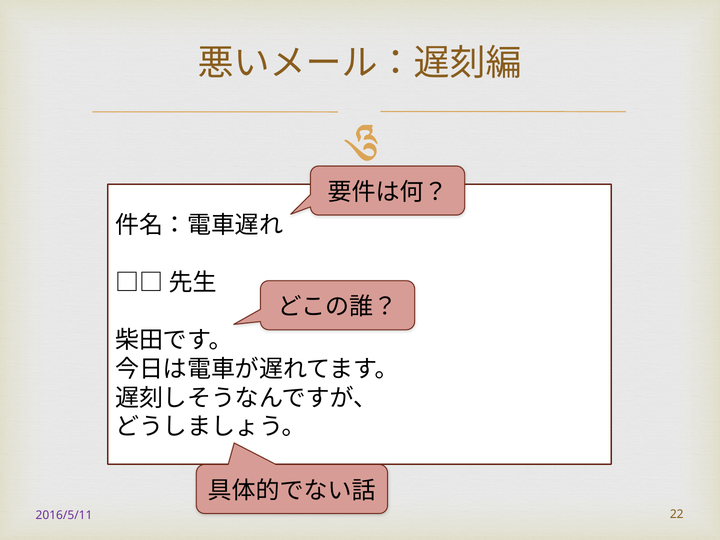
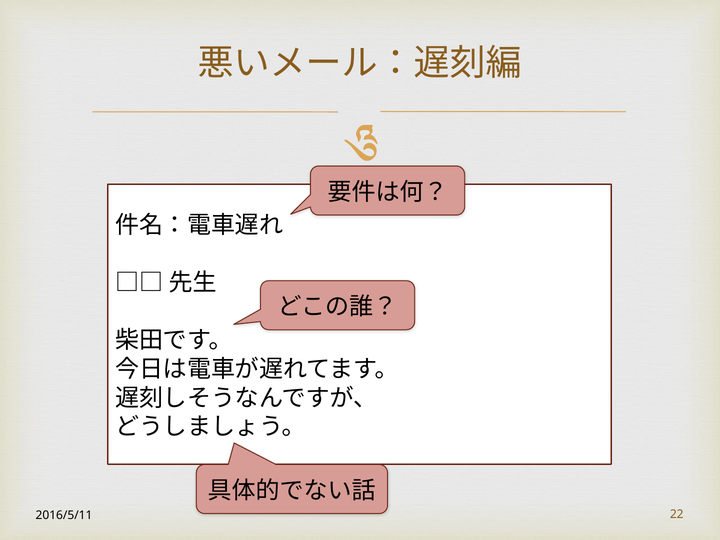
2016/5/11 colour: purple -> black (64, 515)
